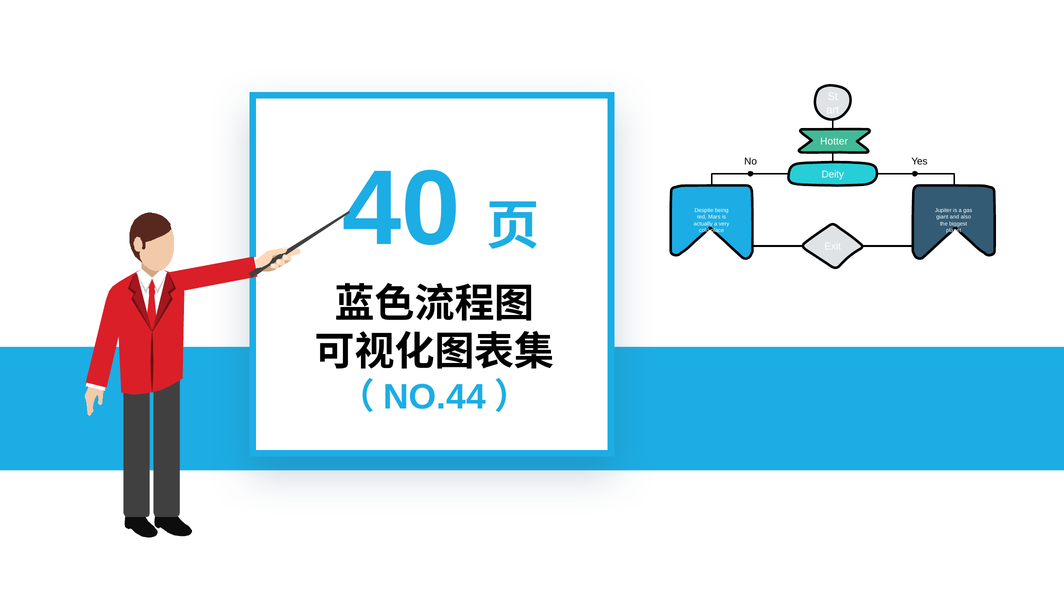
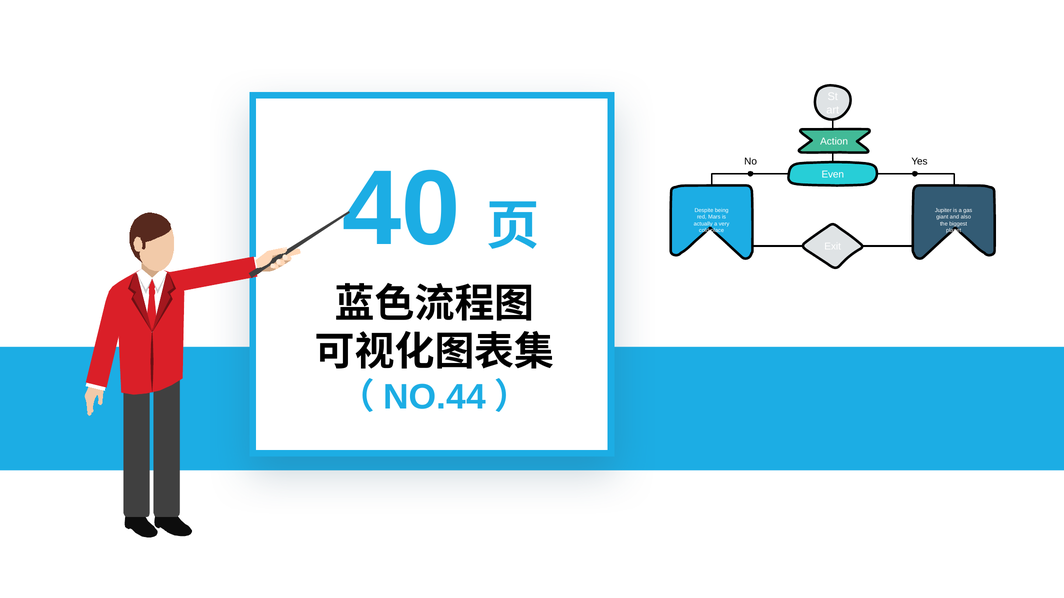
Hotter: Hotter -> Action (834, 142)
Deity: Deity -> Even (833, 175)
